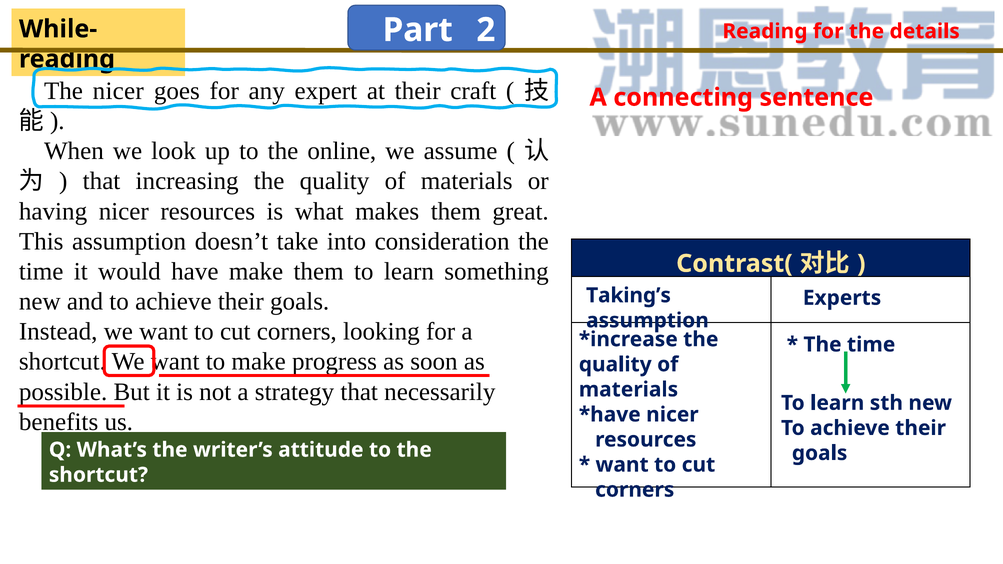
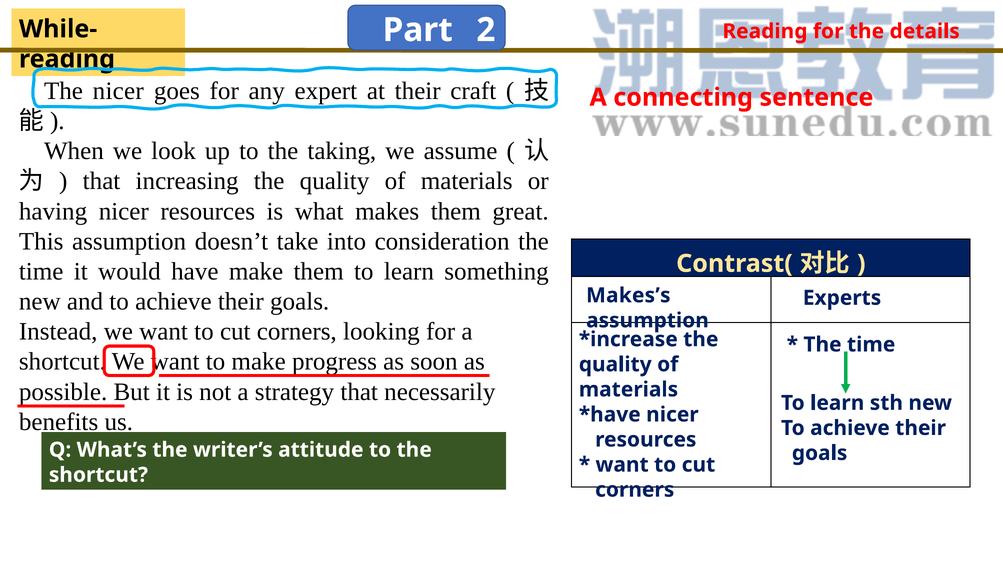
online: online -> taking (342, 151)
Taking’s: Taking’s -> Makes’s (628, 295)
